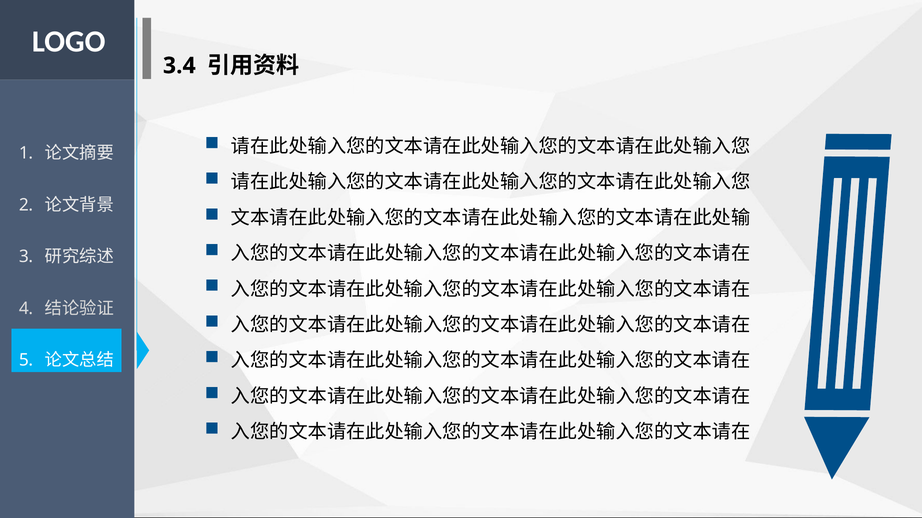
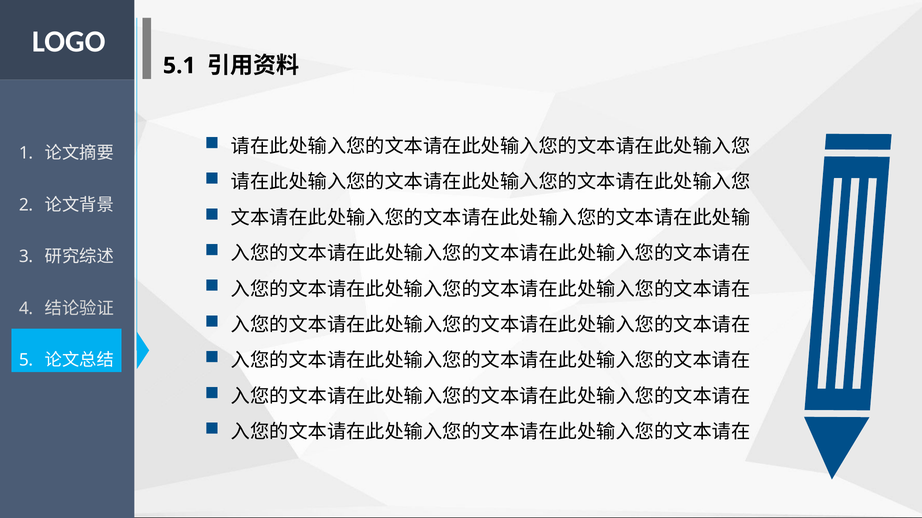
3.4: 3.4 -> 5.1 (179, 66)
